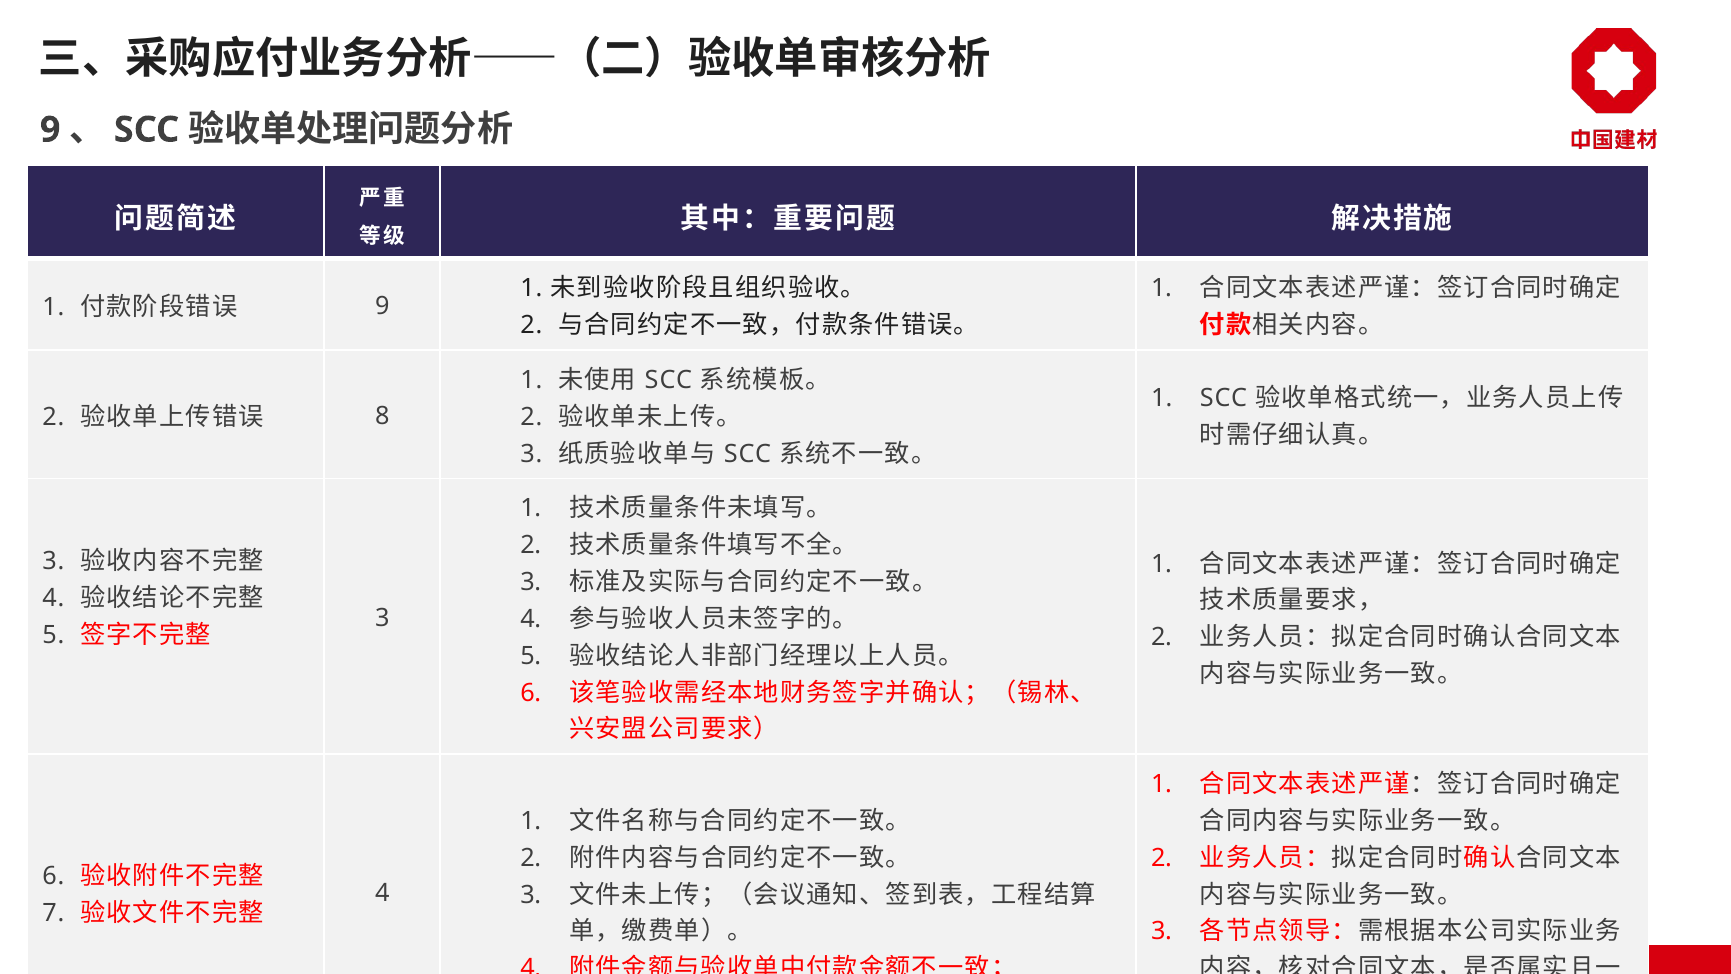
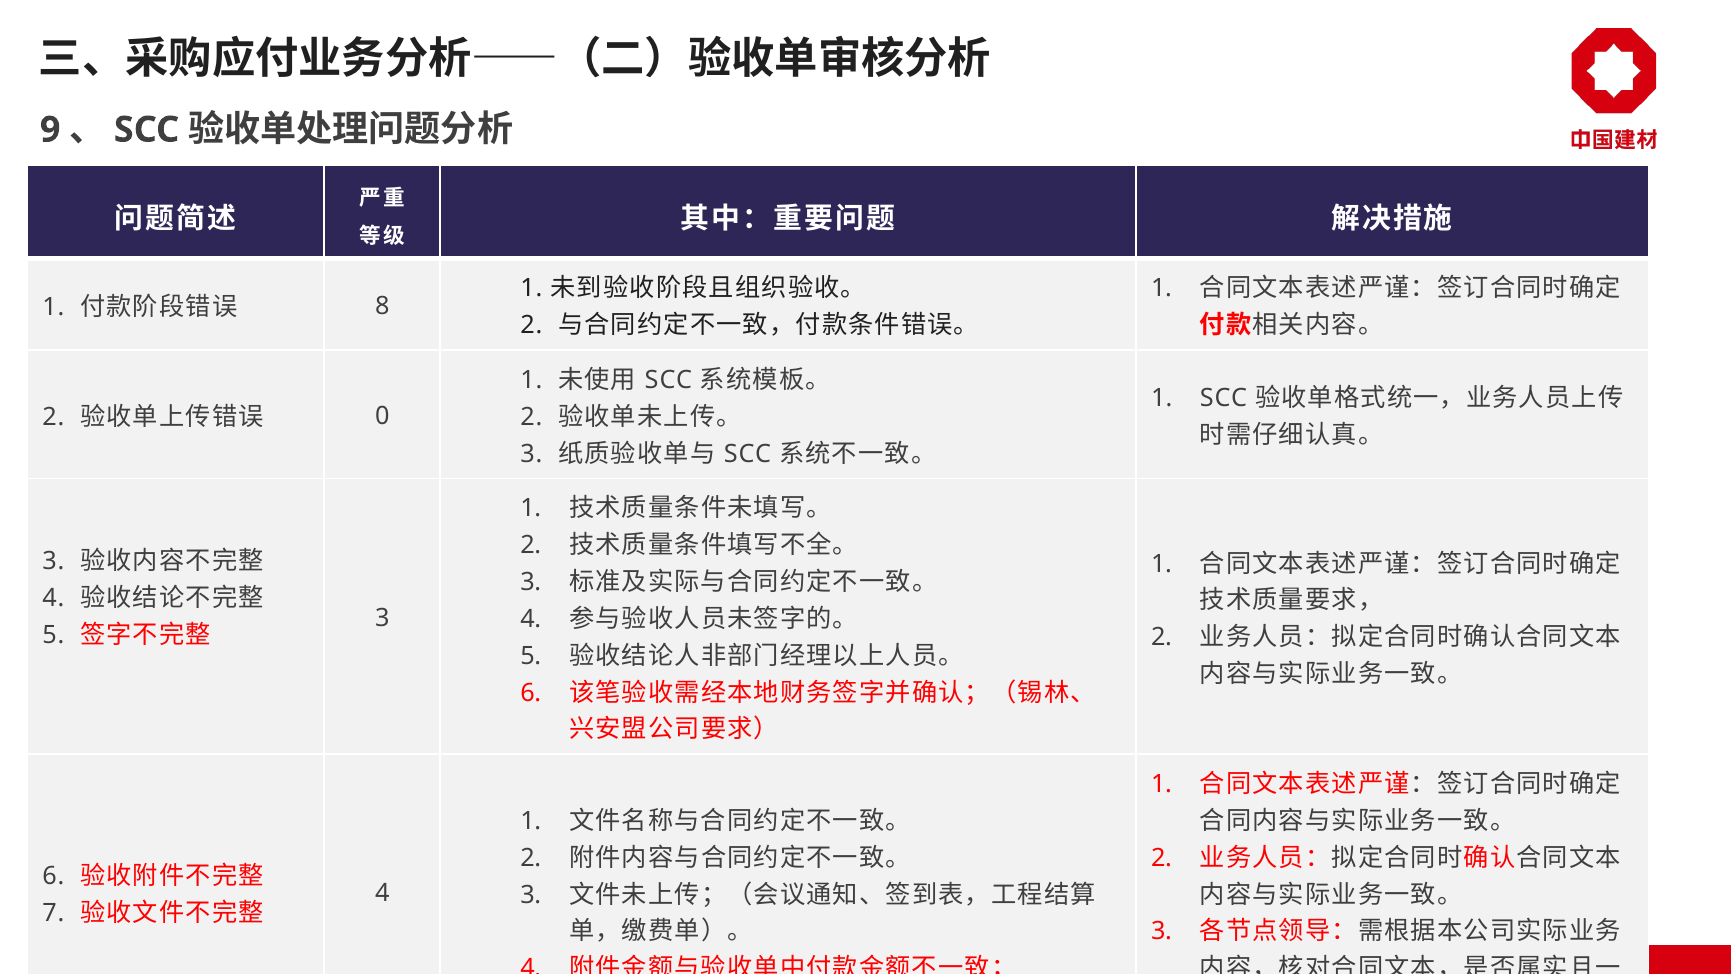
9: 9 -> 8 (382, 306)
8: 8 -> 0 (382, 416)
